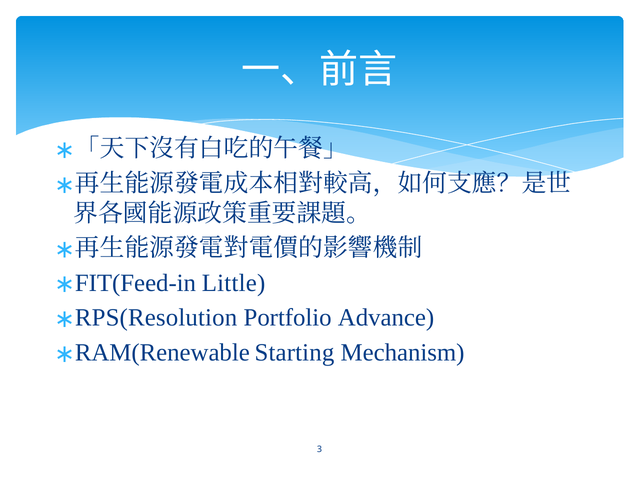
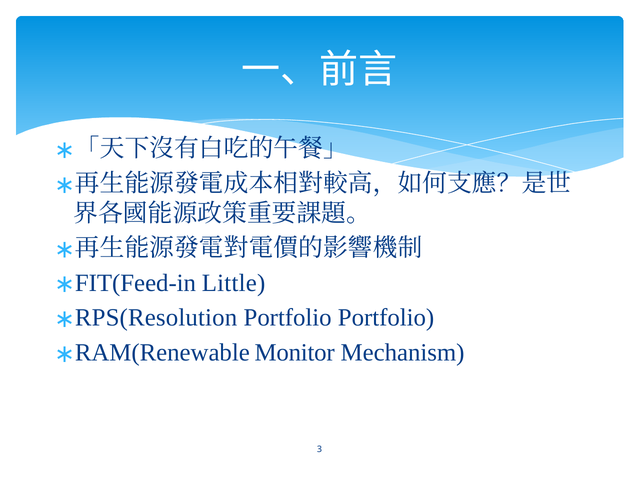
Portfolio Advance: Advance -> Portfolio (386, 318)
Starting: Starting -> Monitor (295, 353)
